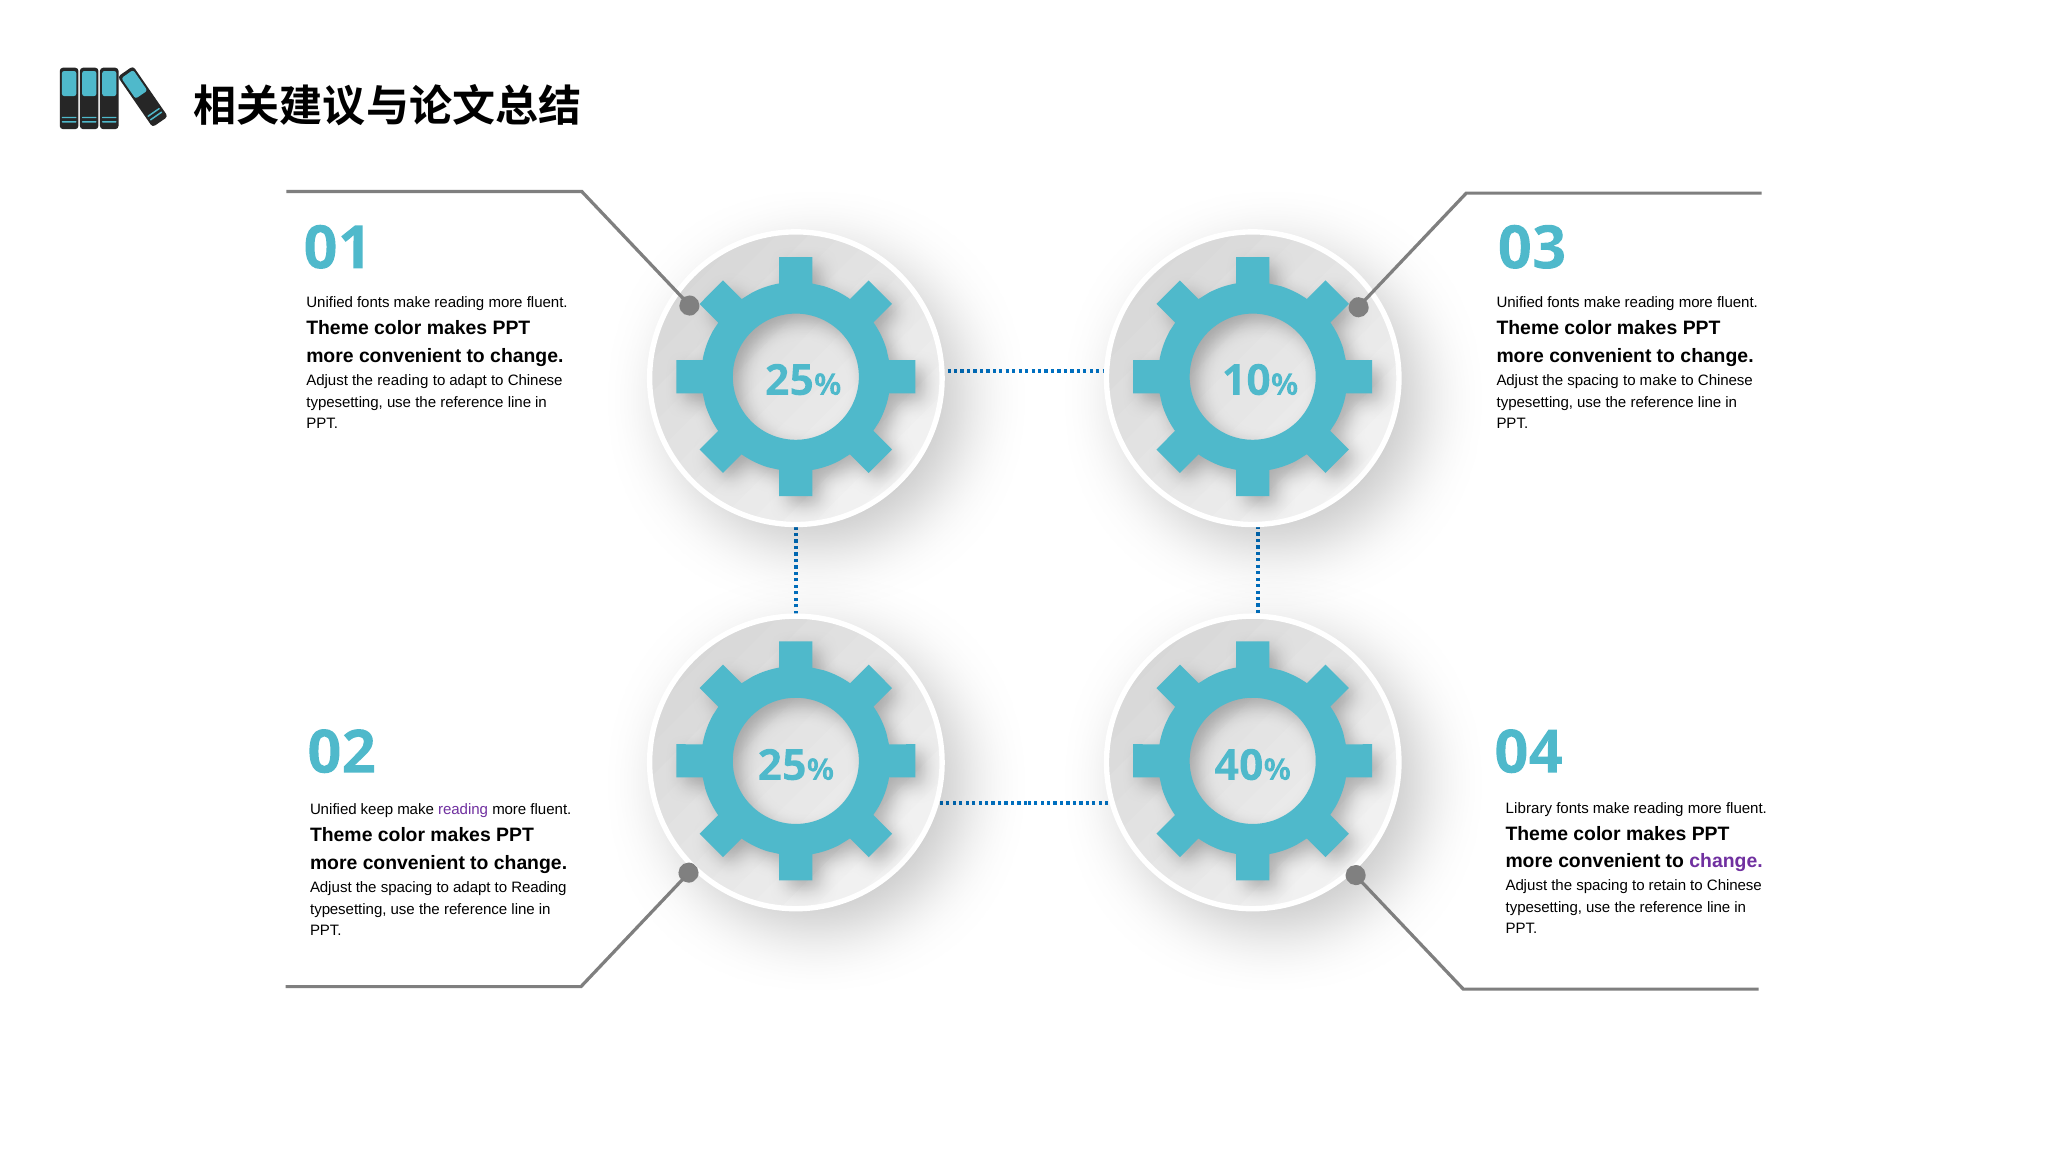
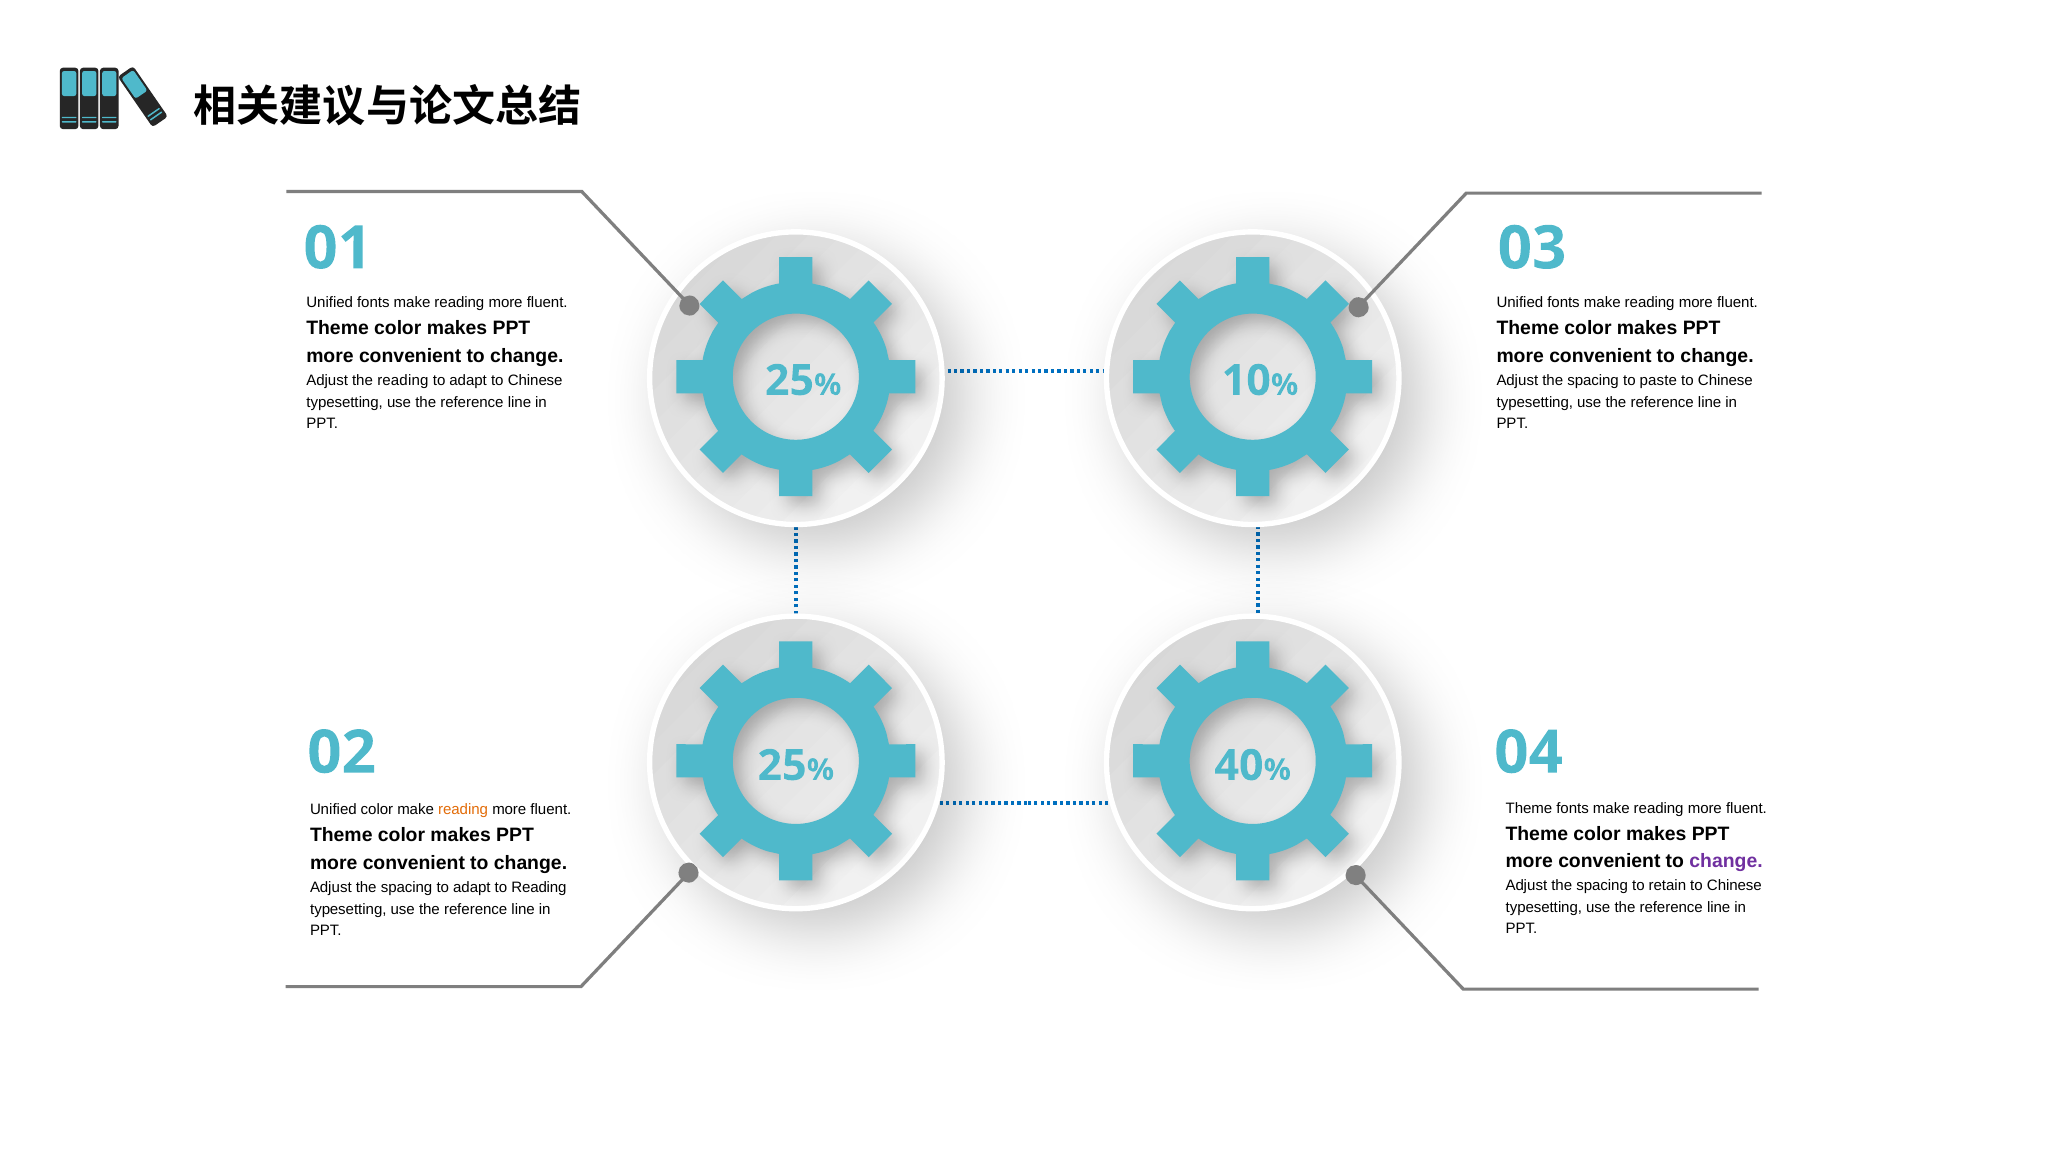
to make: make -> paste (1658, 380)
Library: Library -> Theme (1529, 808)
Unified keep: keep -> color (377, 810)
reading colour: purple -> orange (463, 810)
